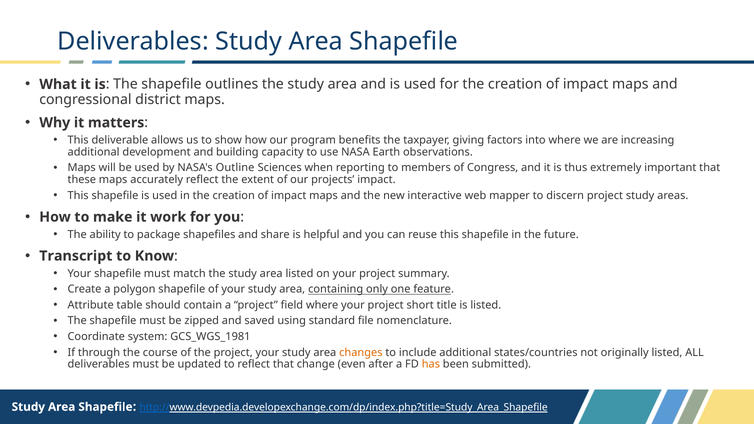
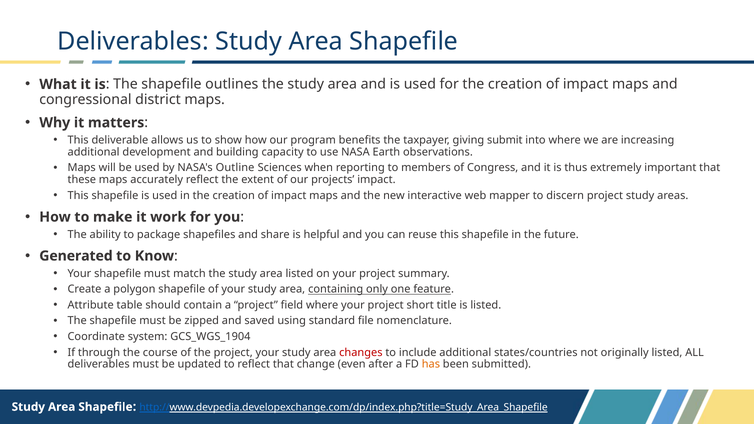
factors: factors -> submit (505, 140)
Transcript: Transcript -> Generated (76, 256)
GCS_WGS_1981: GCS_WGS_1981 -> GCS_WGS_1904 (210, 337)
changes colour: orange -> red (361, 353)
